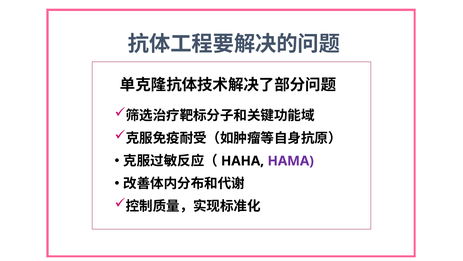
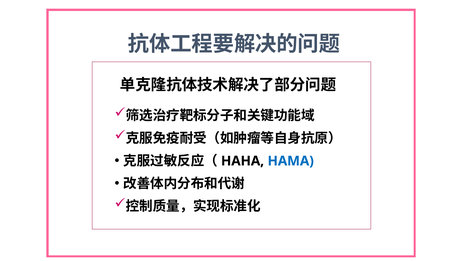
HAMA colour: purple -> blue (291, 161)
